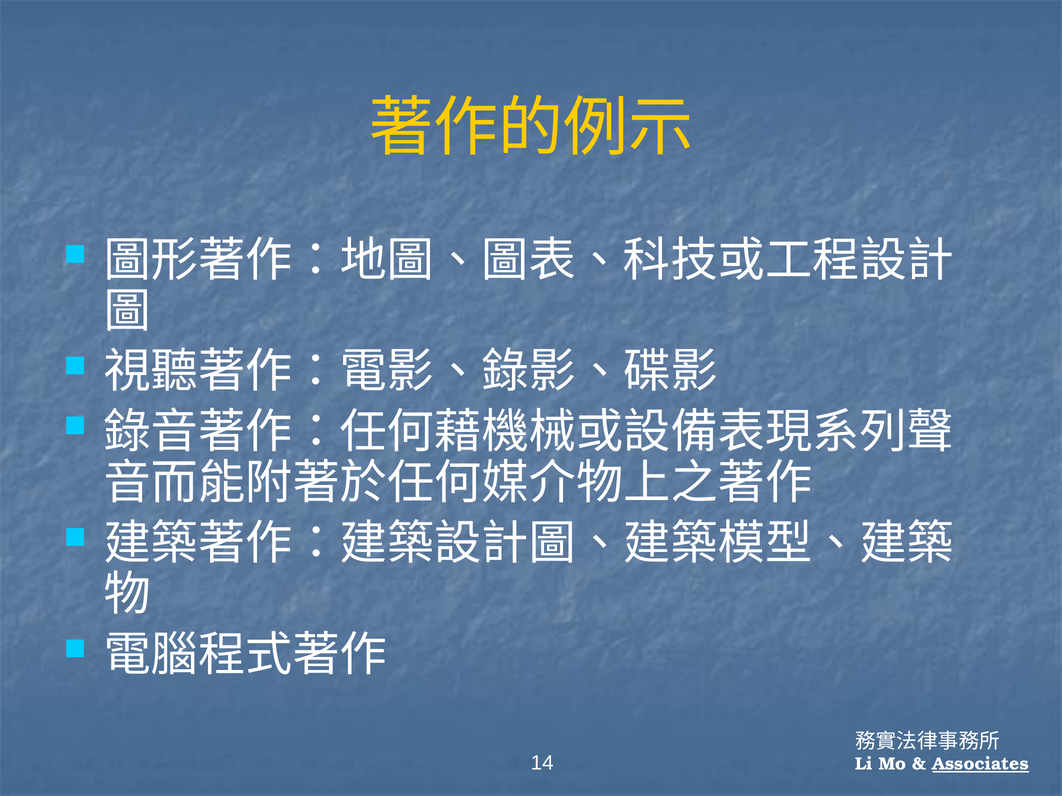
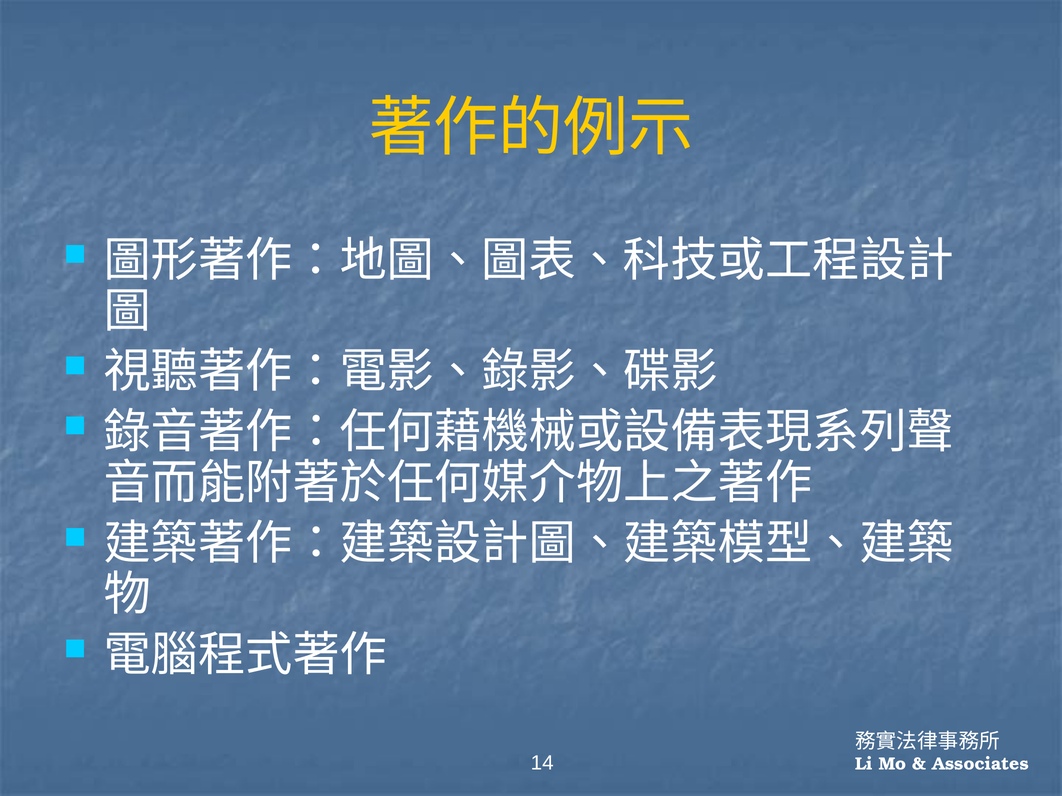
Associates underline: present -> none (981, 765)
